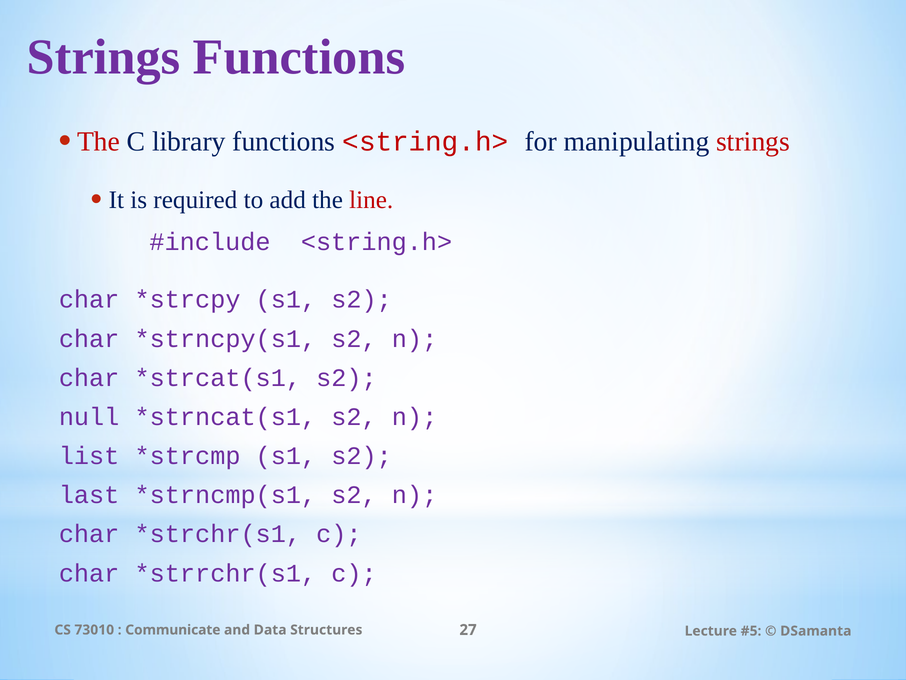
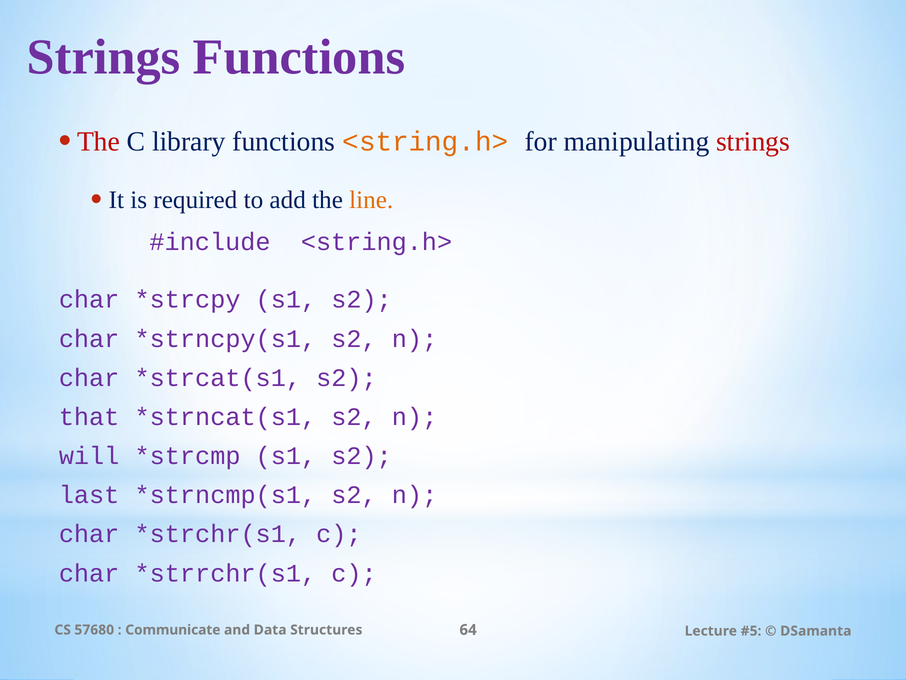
<string.h> colour: red -> orange (425, 142)
line colour: red -> orange (371, 200)
null: null -> that (89, 417)
list: list -> will (89, 456)
73010: 73010 -> 57680 (94, 629)
27: 27 -> 64 (468, 629)
